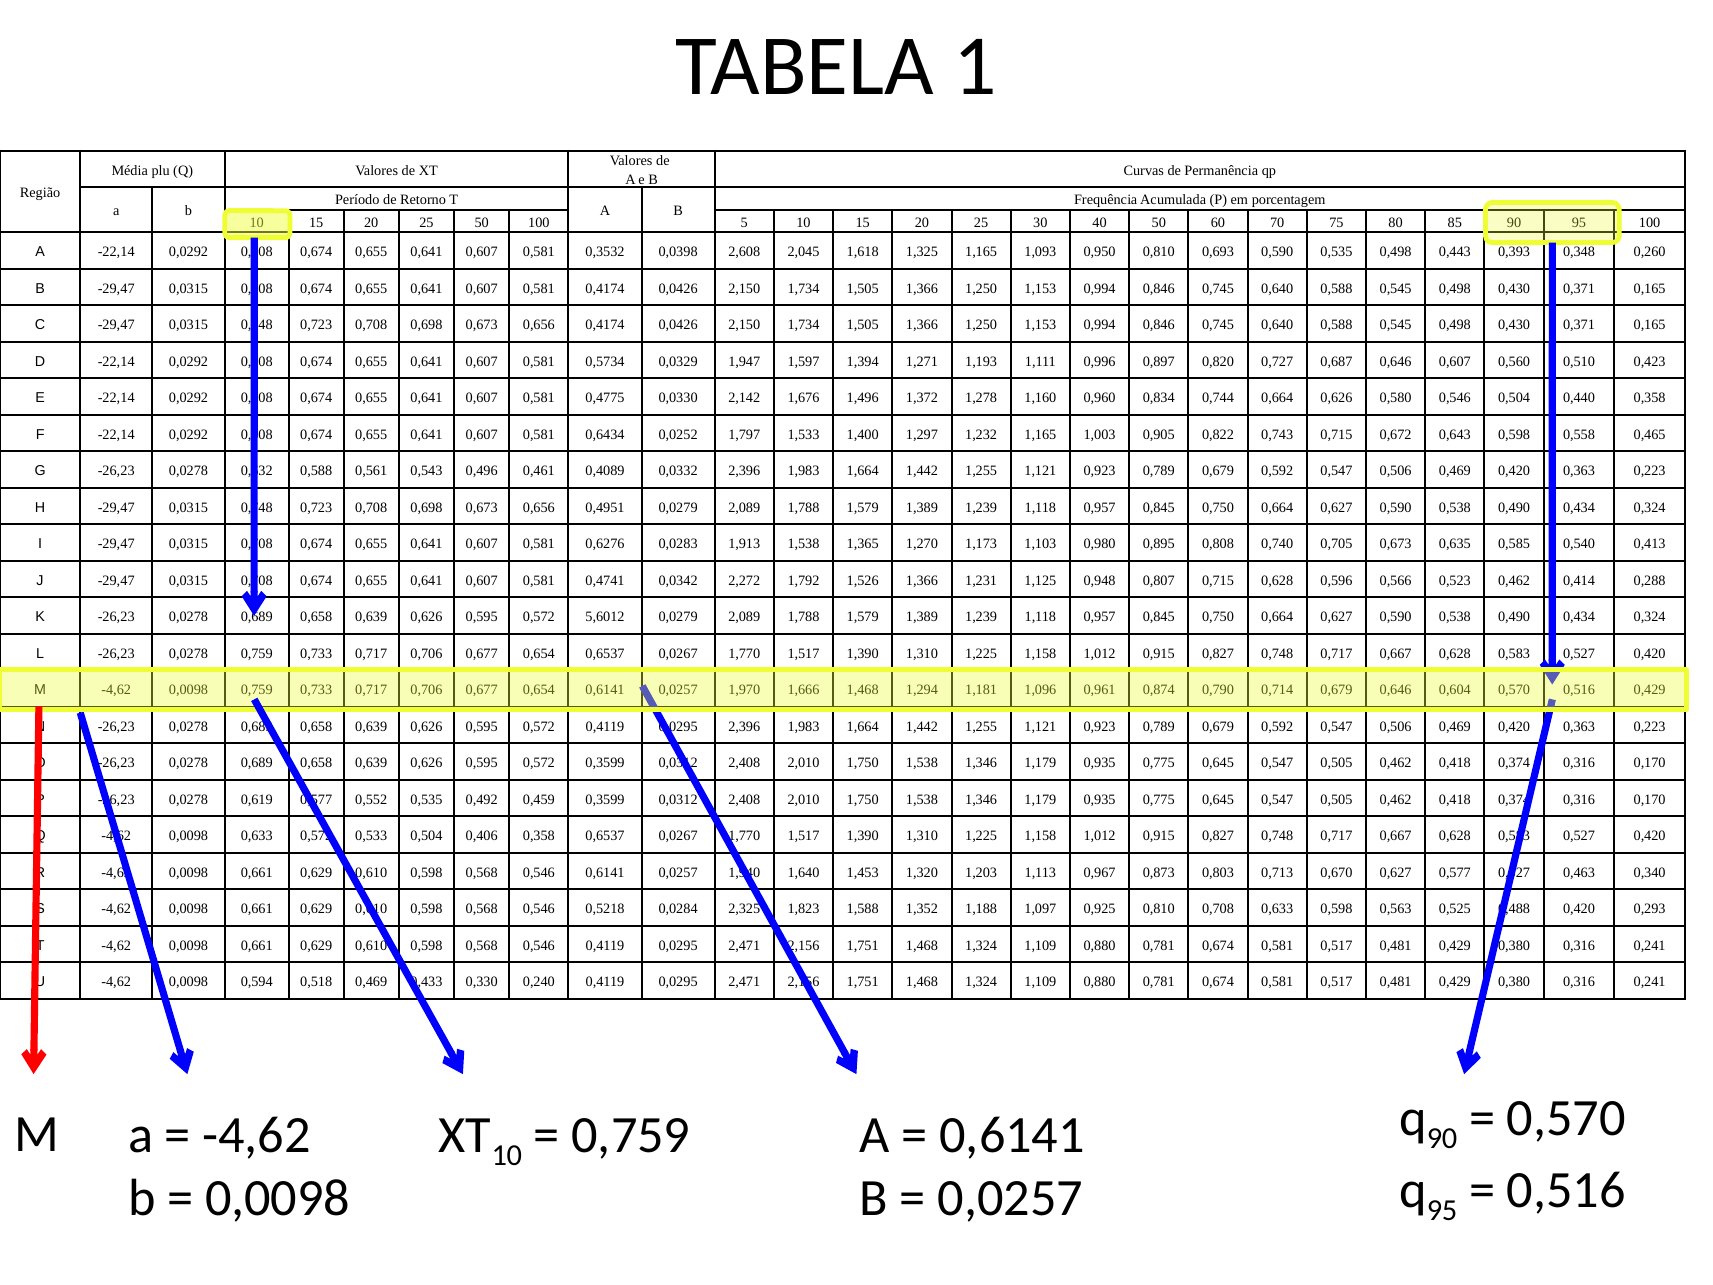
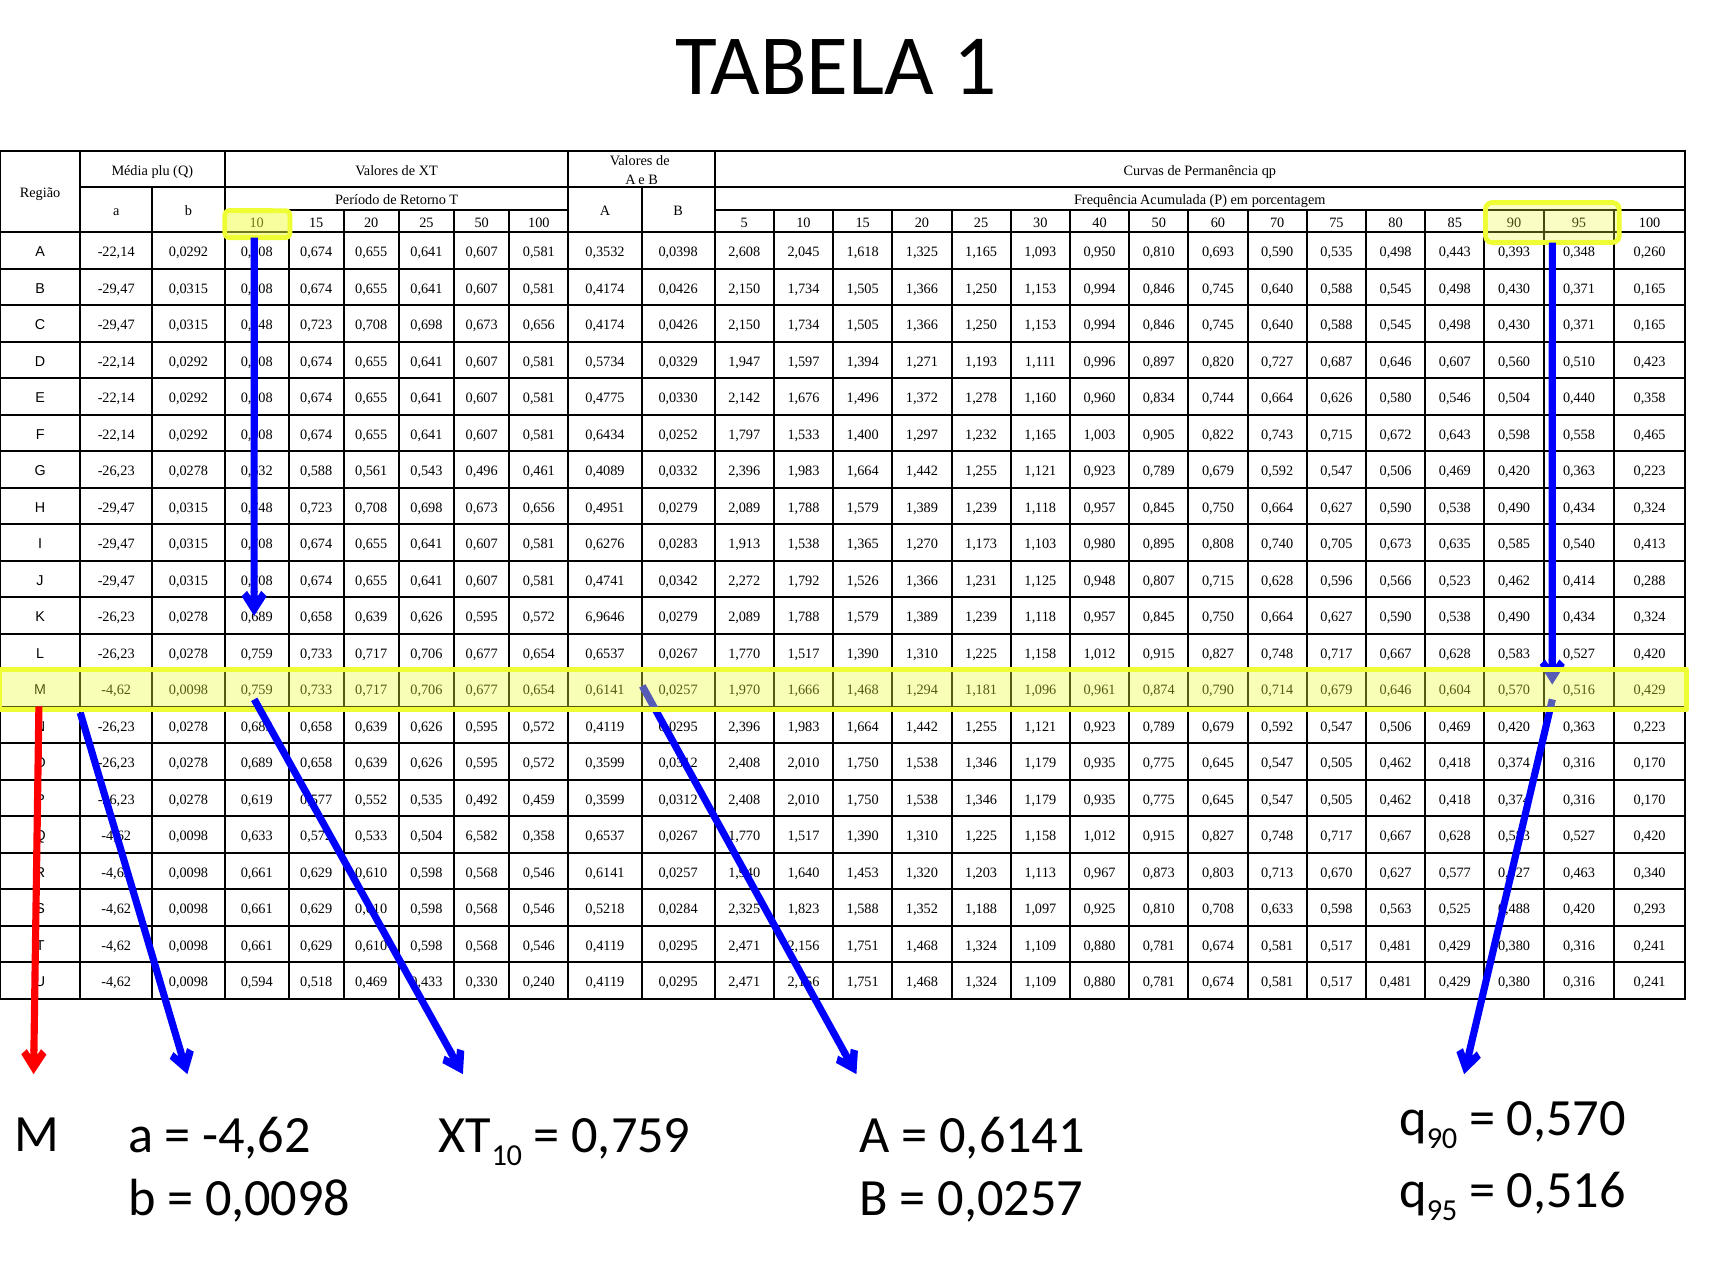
5,6012: 5,6012 -> 6,9646 (605, 617)
0,406: 0,406 -> 6,582 (482, 836)
